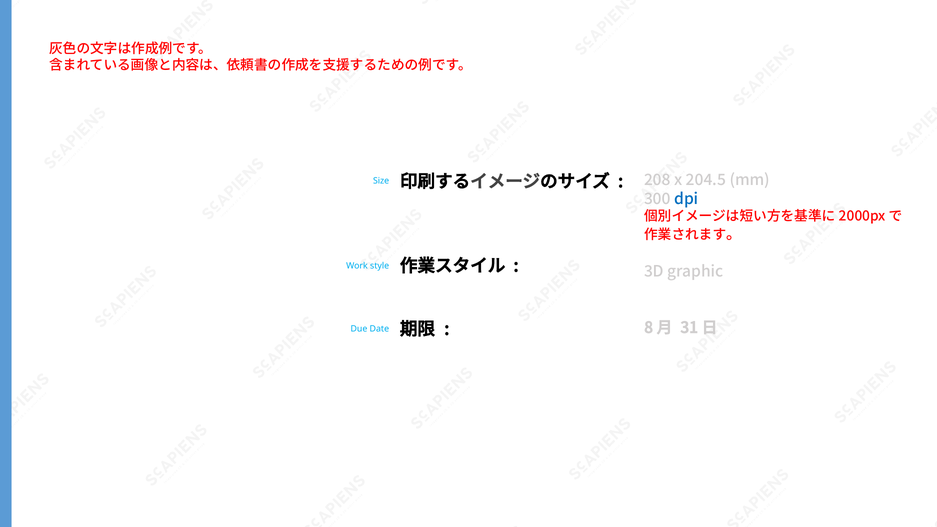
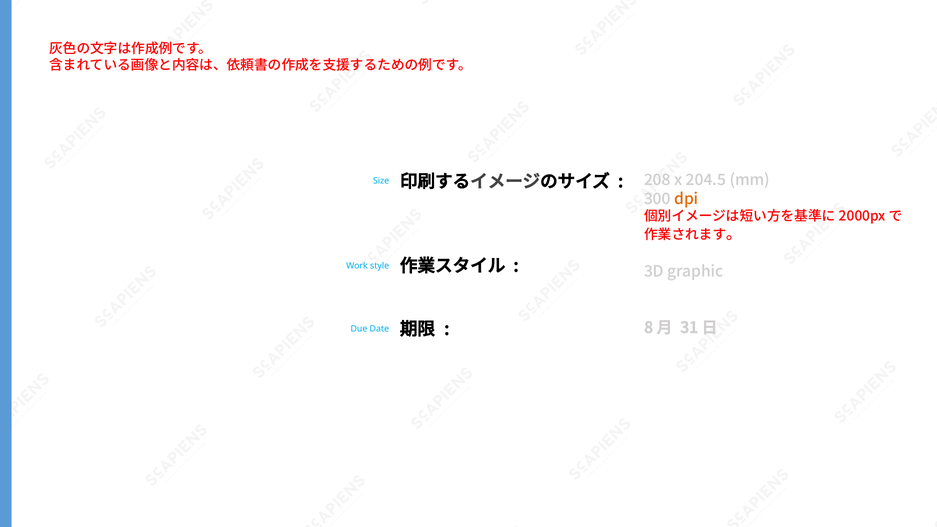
dpi colour: blue -> orange (686, 199)
